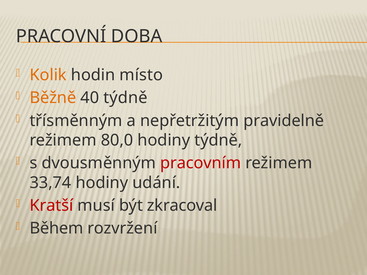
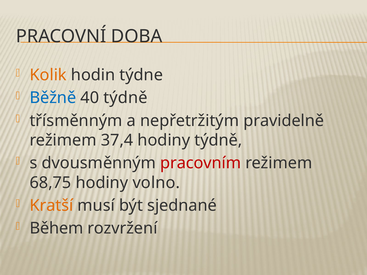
místo: místo -> týdne (141, 75)
Běžně colour: orange -> blue (53, 98)
80,0: 80,0 -> 37,4 (117, 140)
33,74: 33,74 -> 68,75 (50, 183)
udání: udání -> volno (156, 183)
Kratší colour: red -> orange (51, 206)
zkracoval: zkracoval -> sjednané (182, 206)
